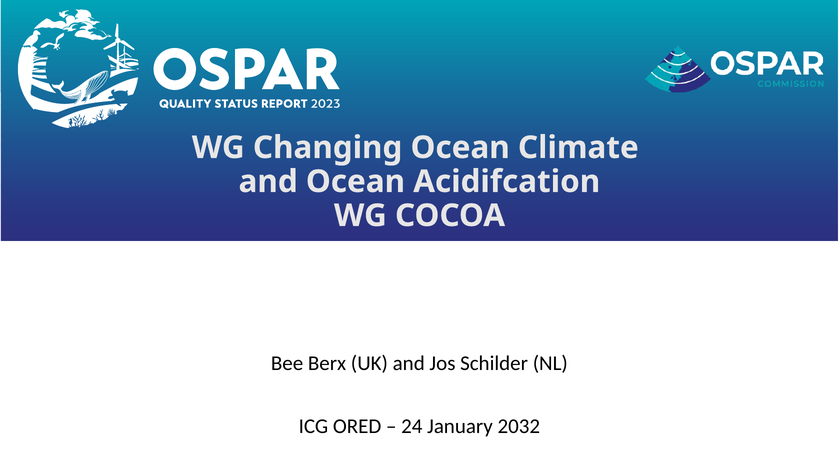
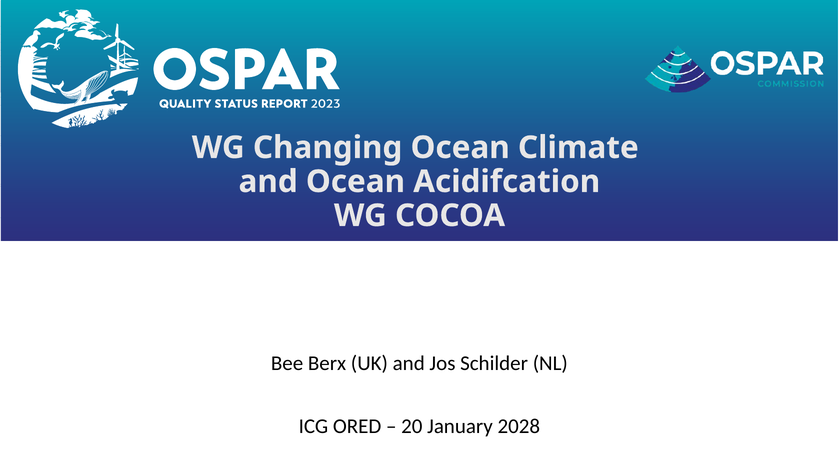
24: 24 -> 20 (412, 426)
2032: 2032 -> 2028 (519, 426)
